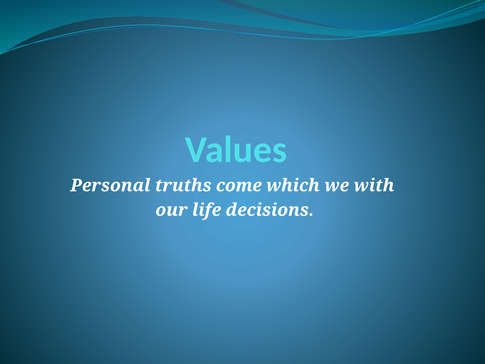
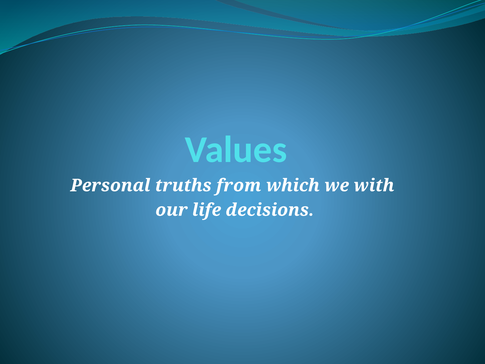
come: come -> from (239, 185)
